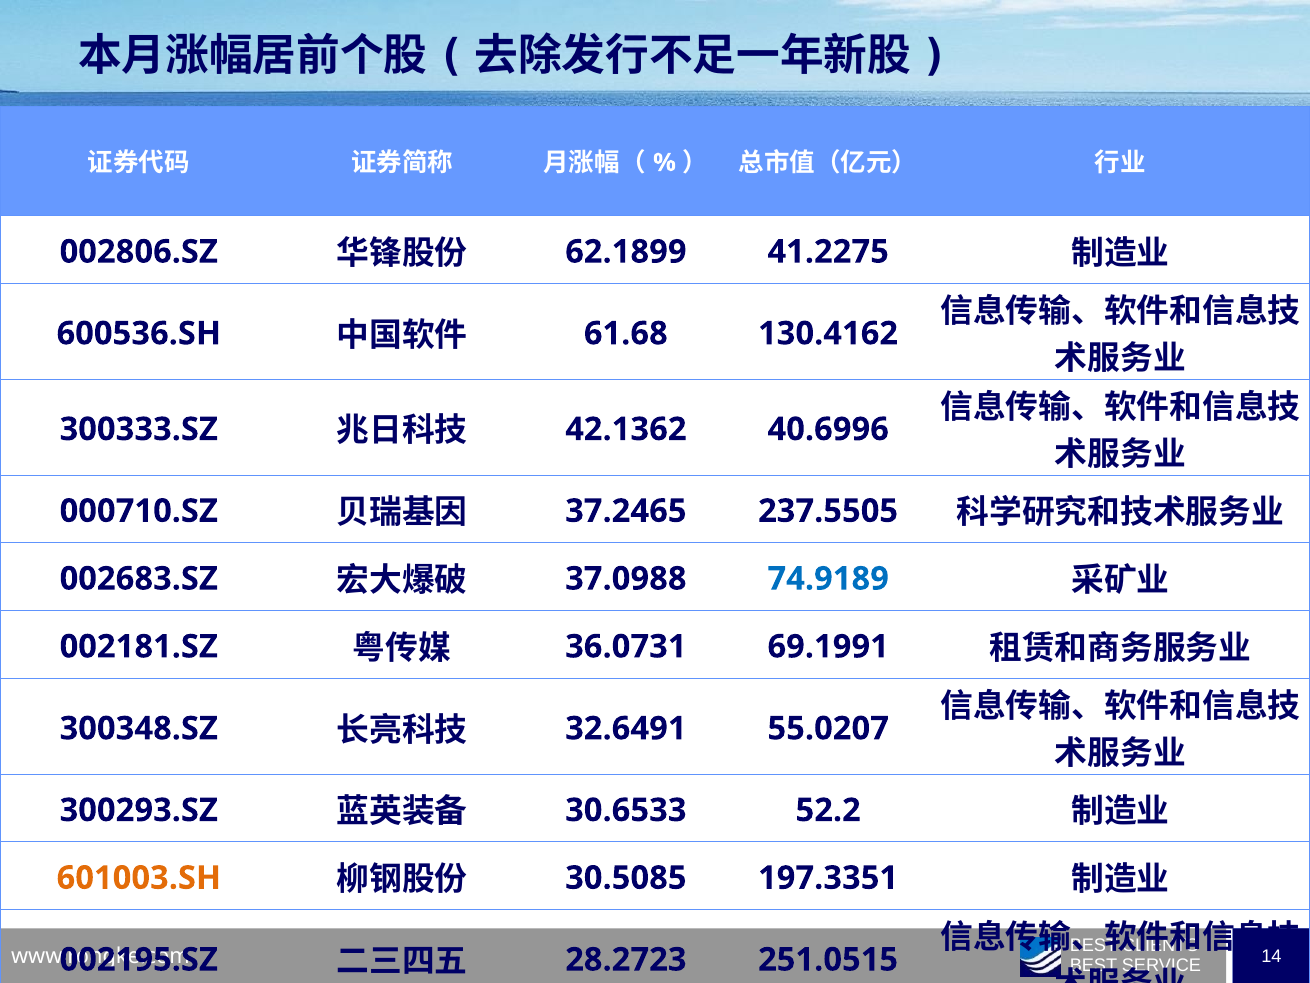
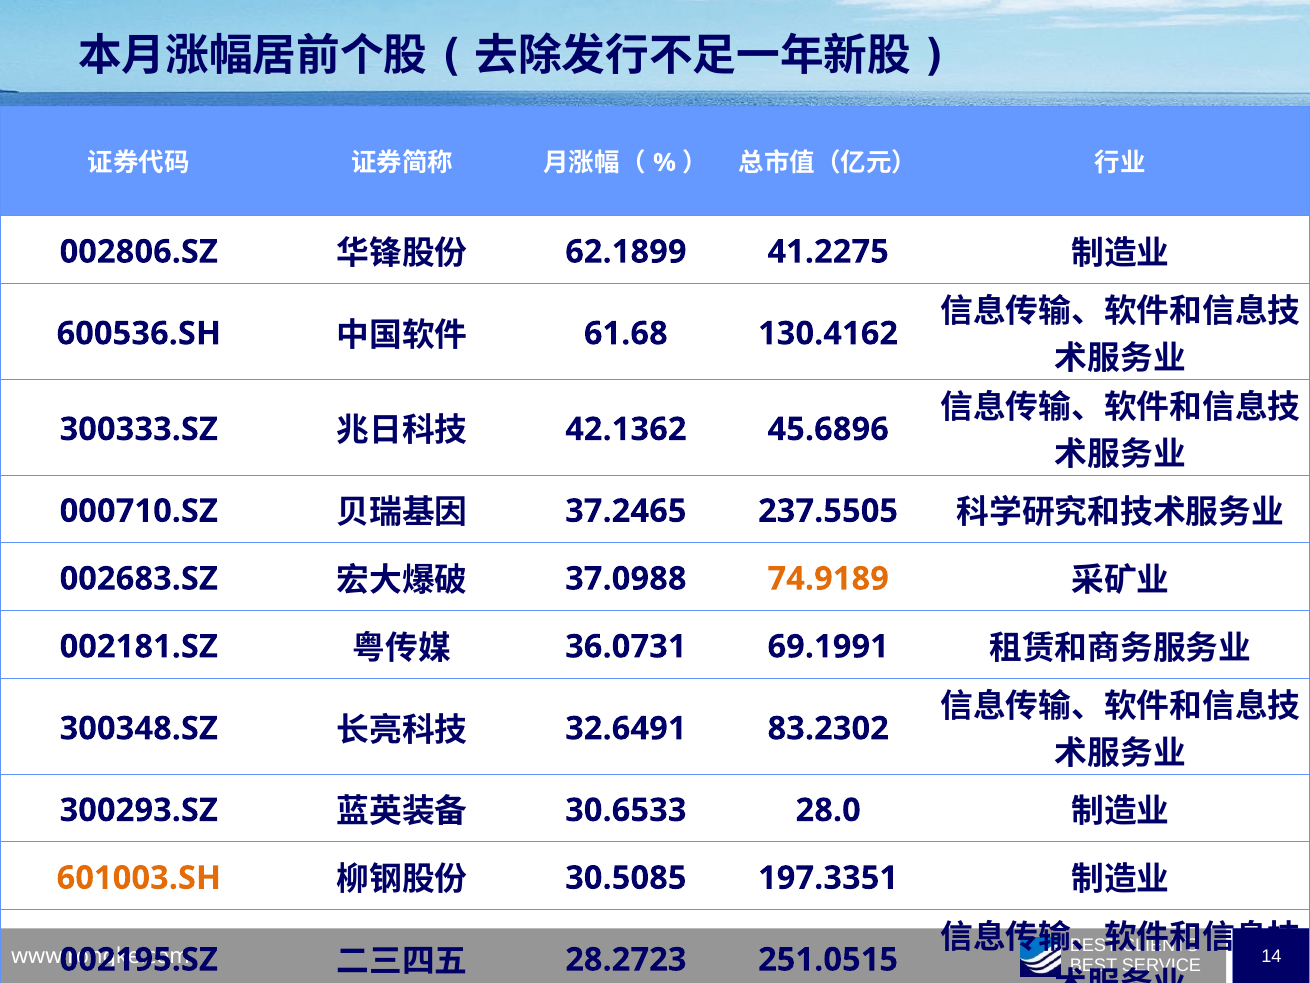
40.6996: 40.6996 -> 45.6896 (828, 429)
74.9189 colour: blue -> orange (828, 578)
55.0207: 55.0207 -> 83.2302 (828, 728)
52.2: 52.2 -> 28.0 (828, 810)
